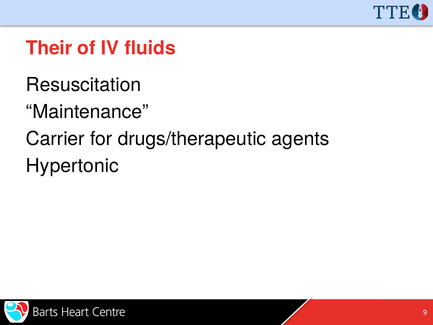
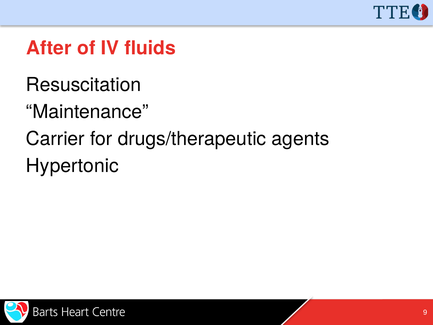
Their: Their -> After (49, 48)
